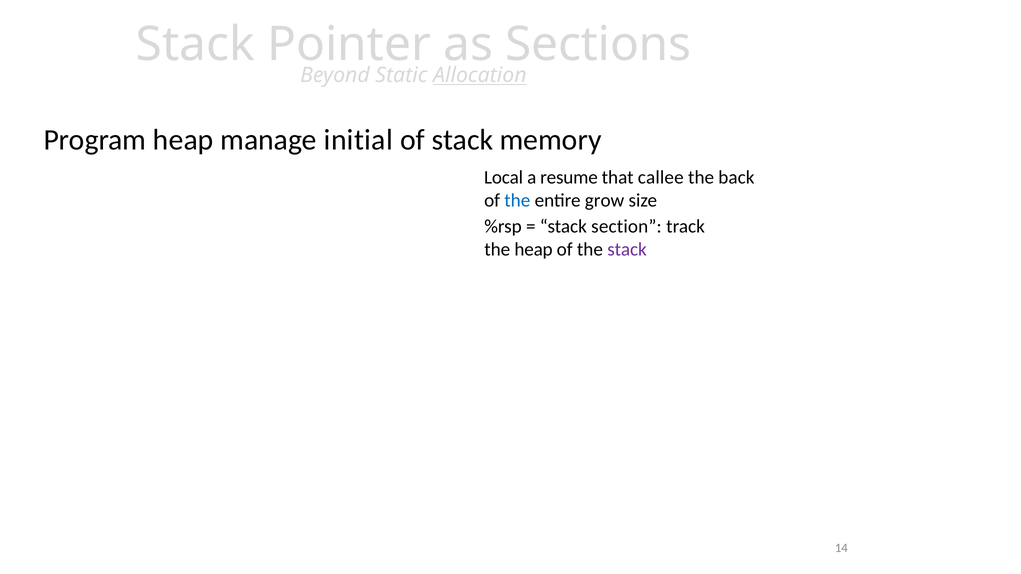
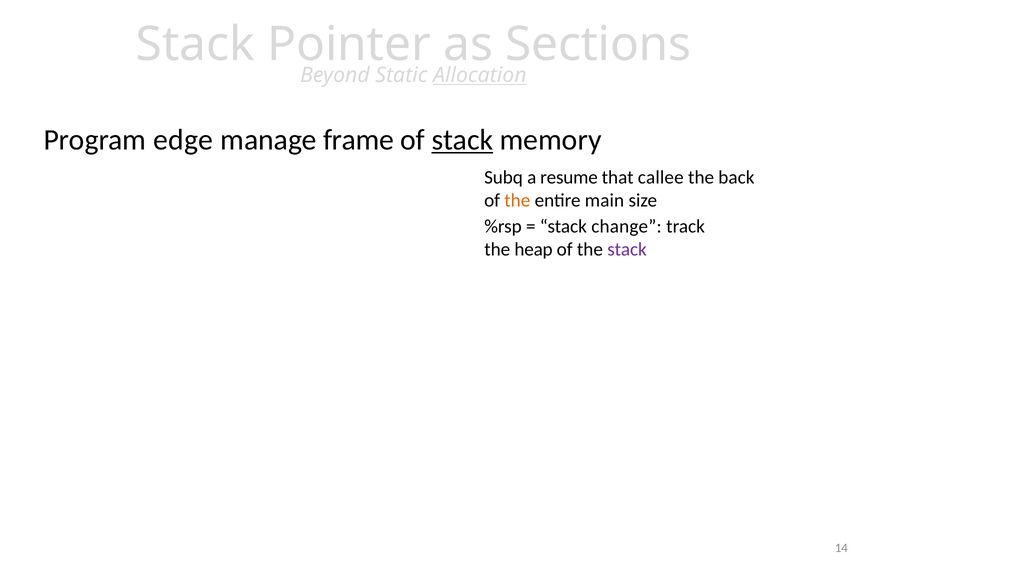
Program heap: heap -> edge (183, 140)
initial: initial -> frame (359, 140)
stack underline: none -> present (462, 140)
Local: Local -> Subq (504, 178)
the colour: blue -> orange (517, 201)
grow: grow -> main (605, 201)
section: section -> change (626, 227)
